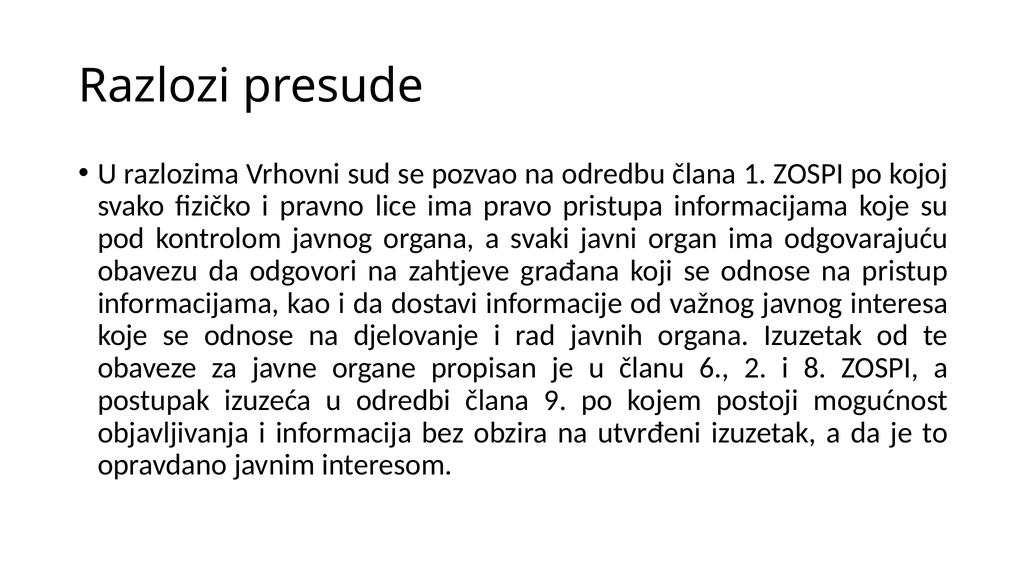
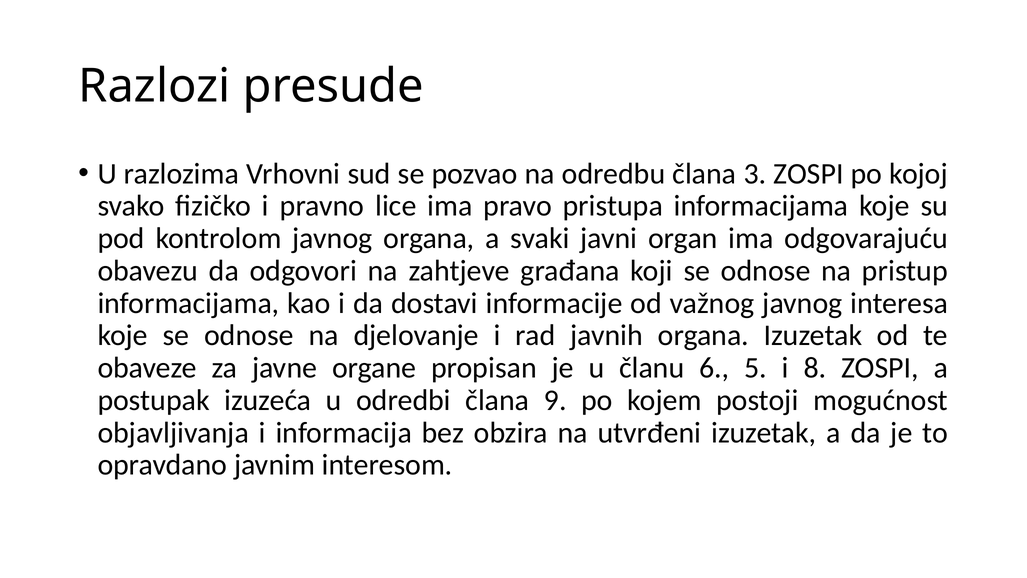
1: 1 -> 3 (755, 174)
2: 2 -> 5 (756, 368)
